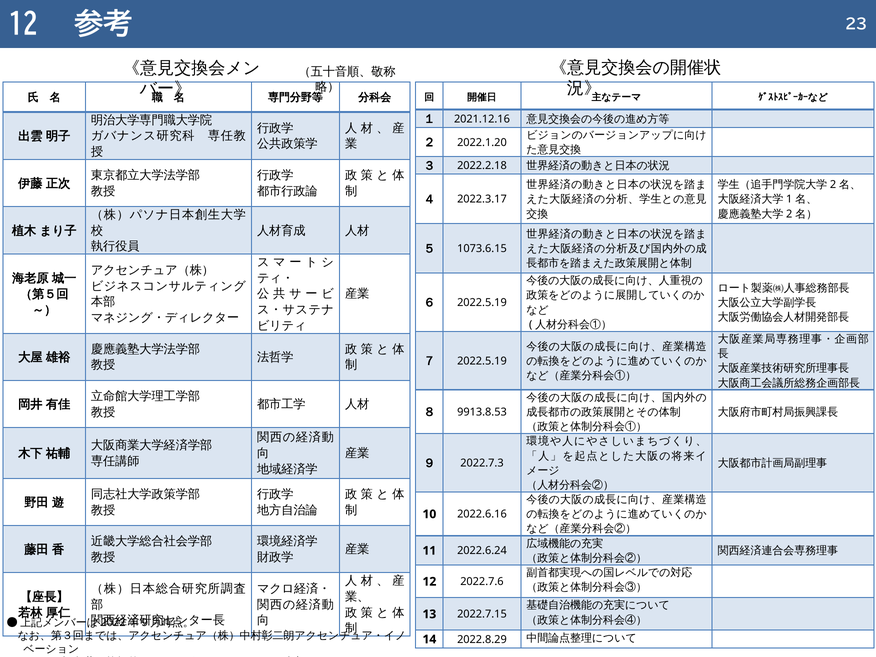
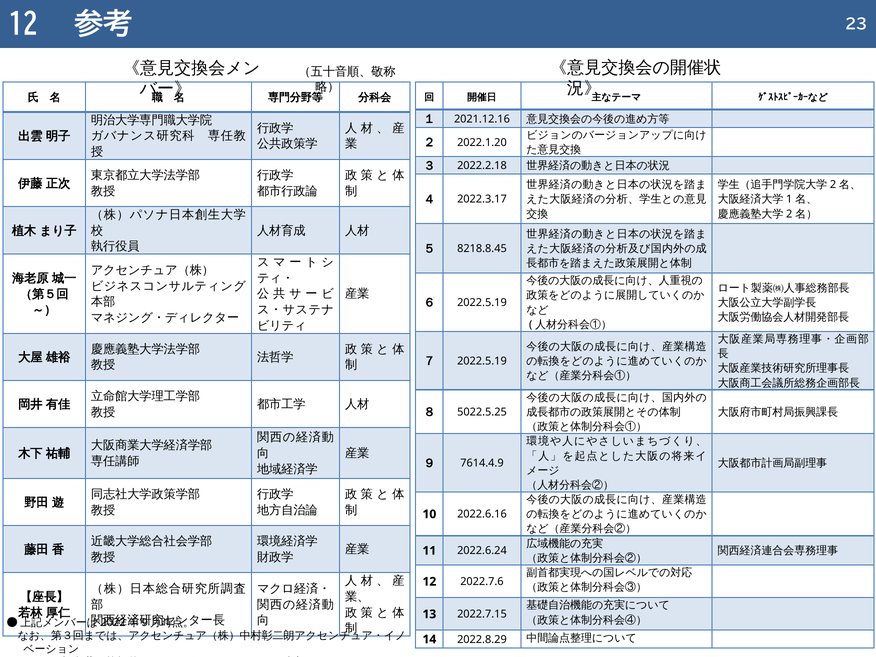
1073.6.15: 1073.6.15 -> 8218.8.45 (482, 249)
9913.8.53: 9913.8.53 -> 5022.5.25 (482, 412)
2022.7.3: 2022.7.3 -> 7614.4.9 (482, 463)
